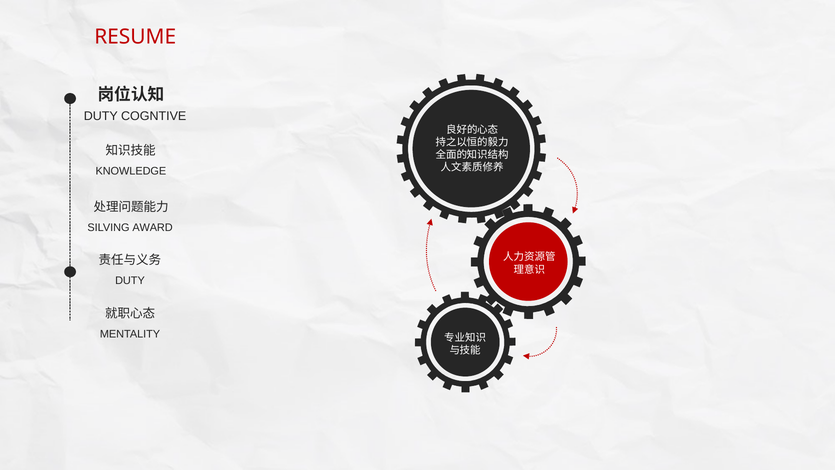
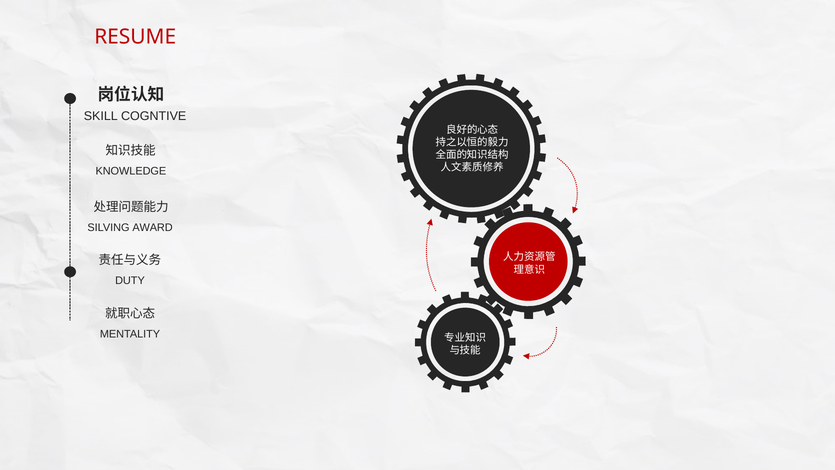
DUTY: DUTY -> SKILL (101, 116)
